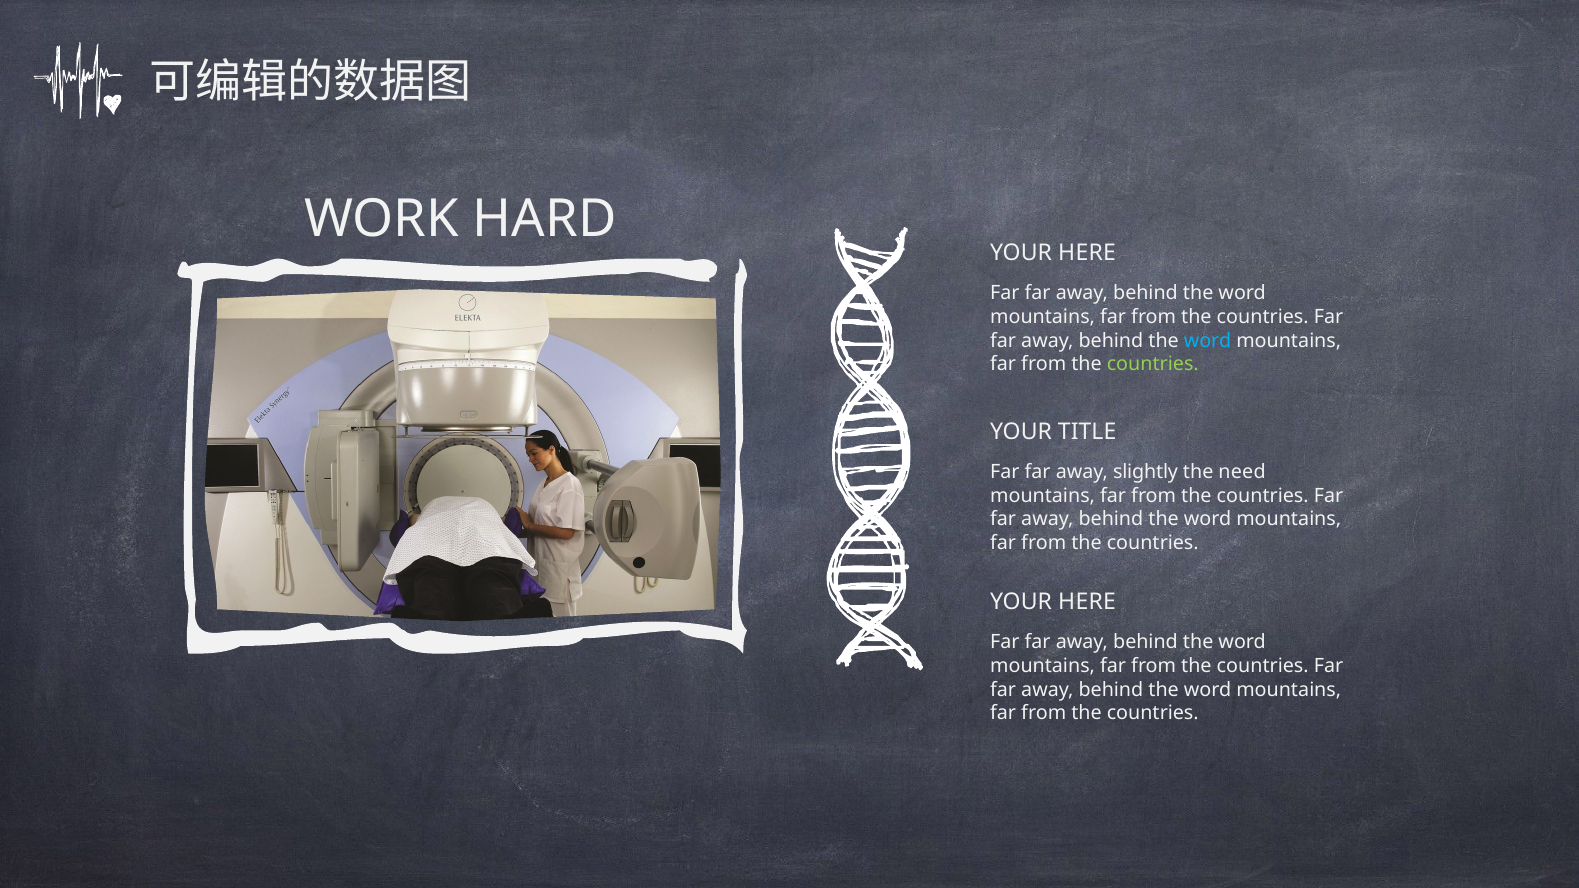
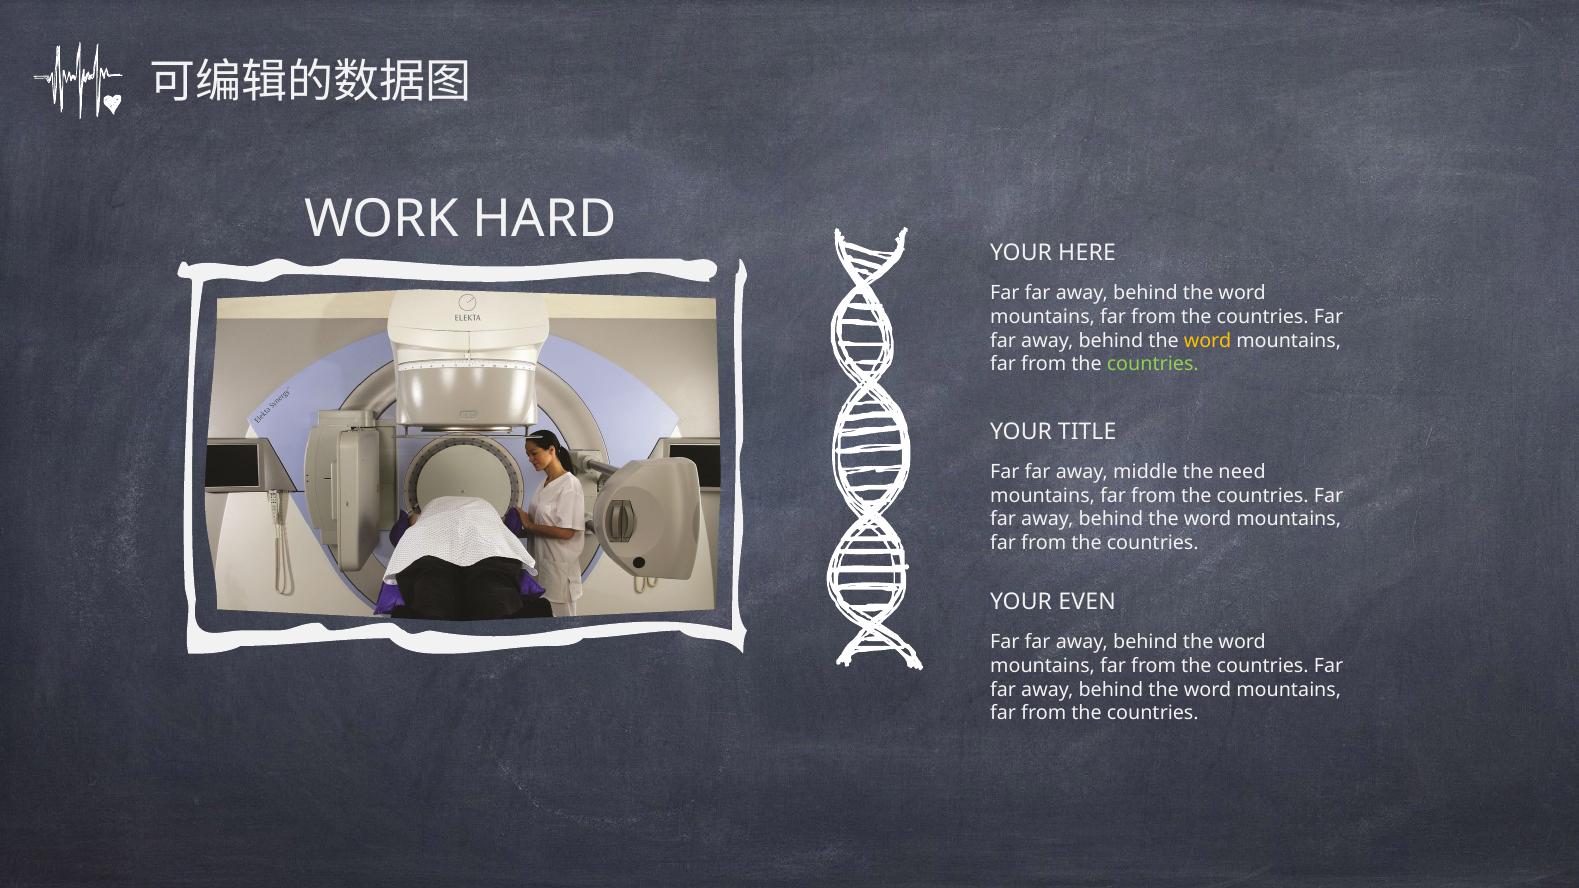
word colour: light blue -> yellow (1208, 341)
slightly: slightly -> middle (1145, 472)
HERE: HERE -> EVEN (1087, 602)
